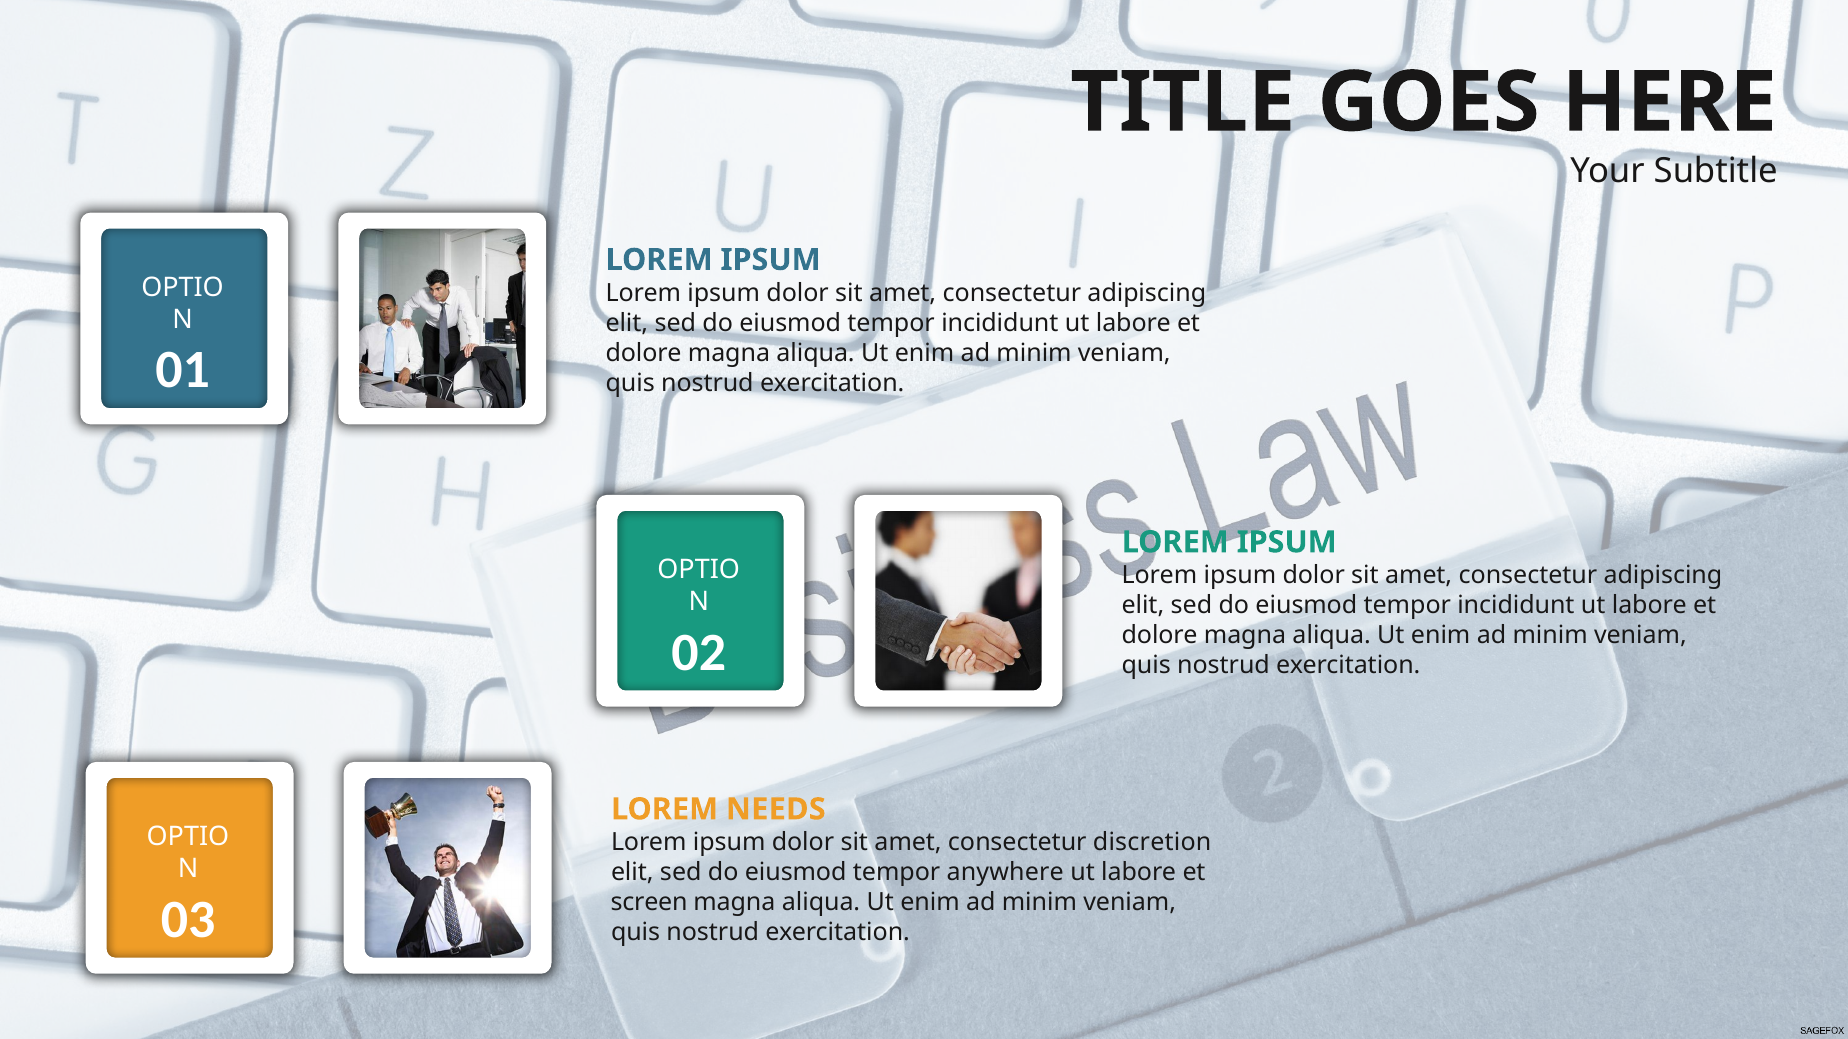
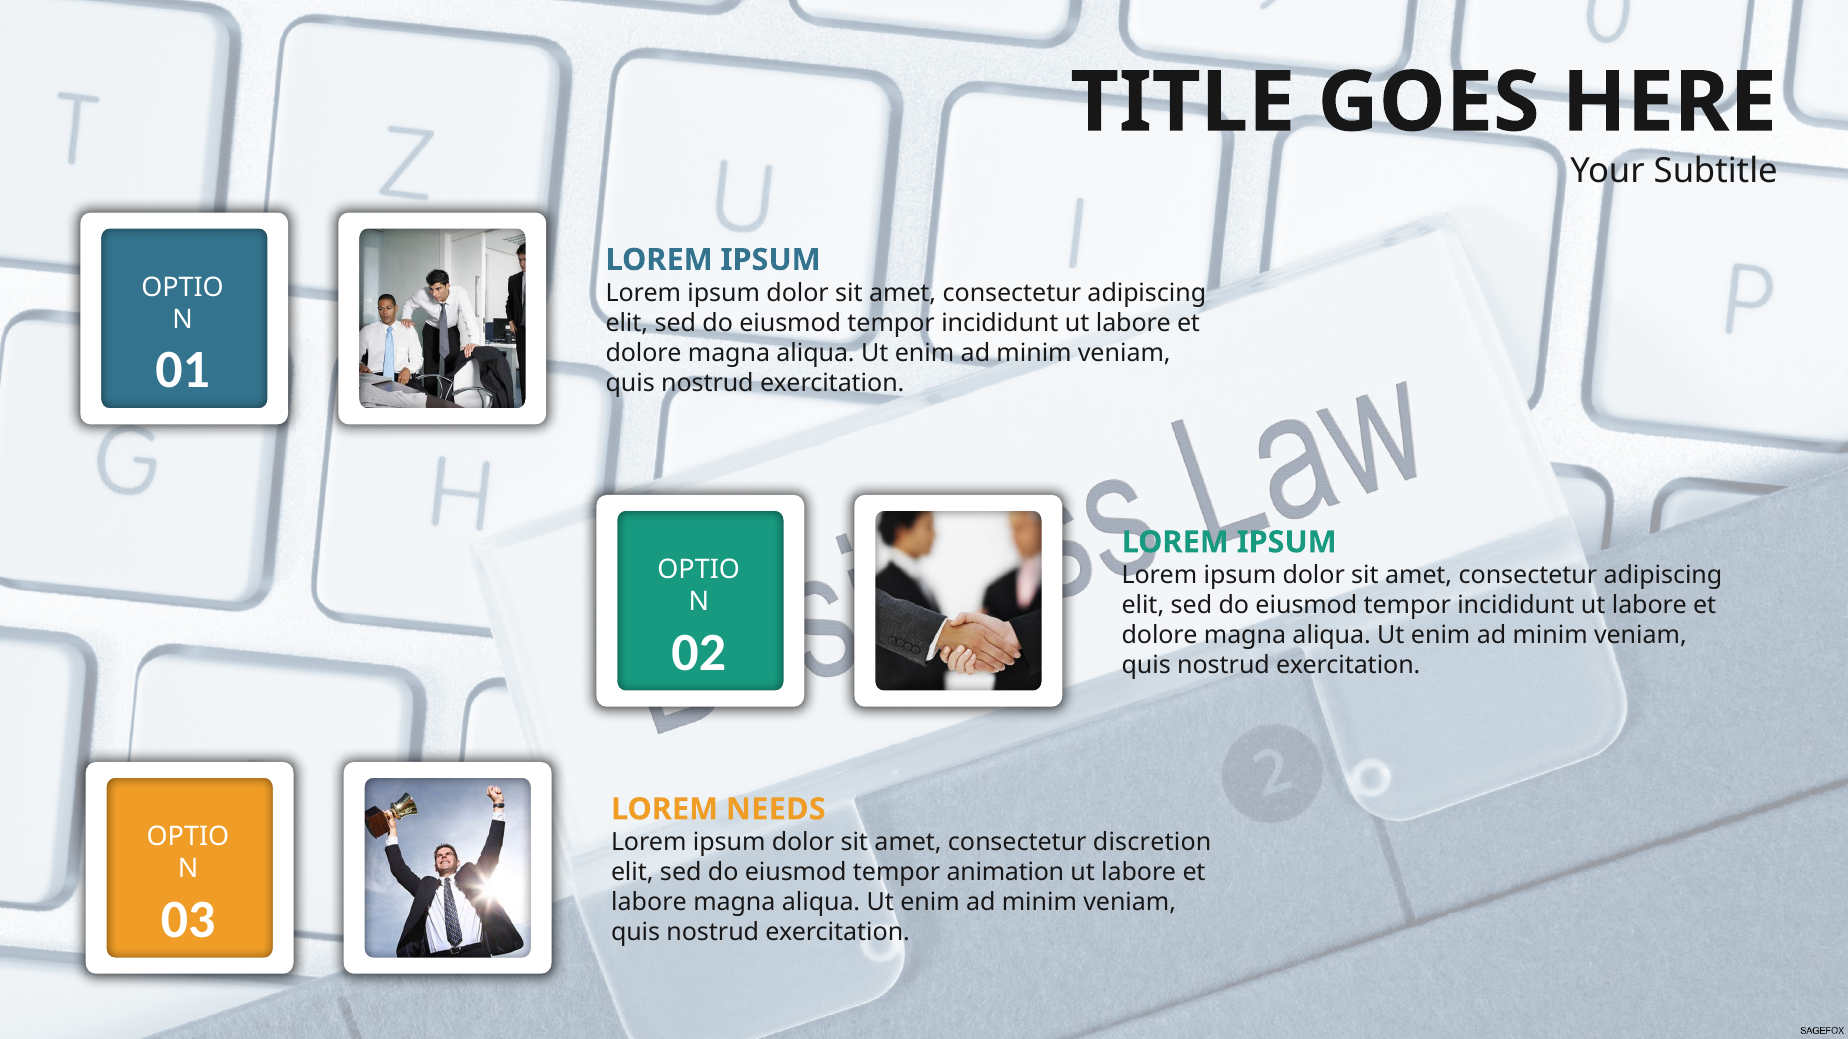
anywhere: anywhere -> animation (1005, 873)
screen: screen -> labore (649, 903)
